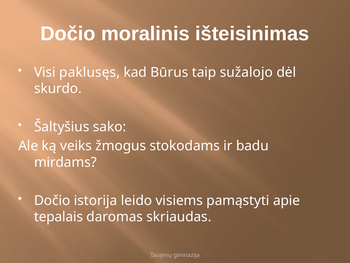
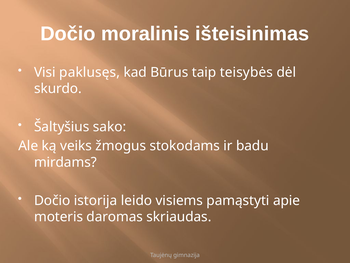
sužalojo: sužalojo -> teisybės (246, 72)
tepalais: tepalais -> moteris (59, 217)
